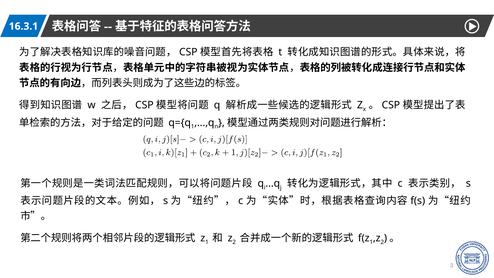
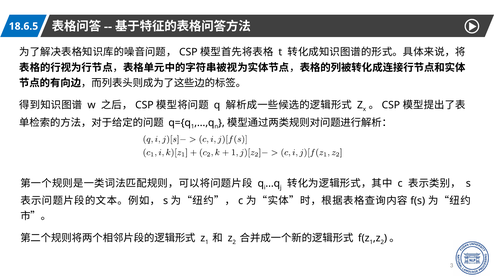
16.3.1: 16.3.1 -> 18.6.5 (23, 26)
